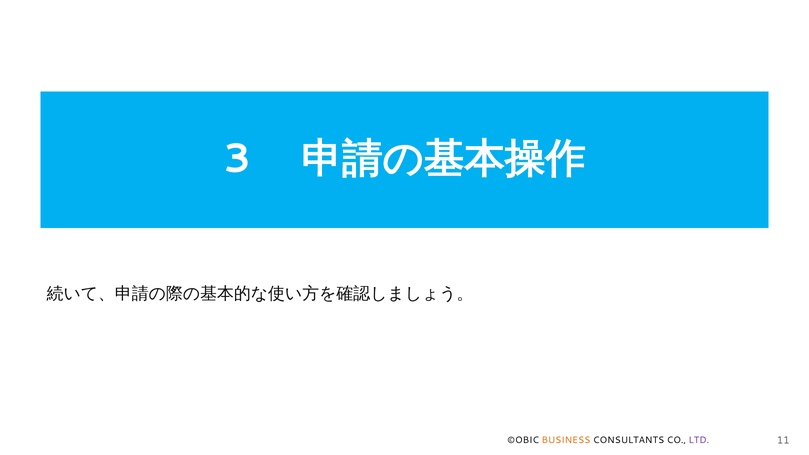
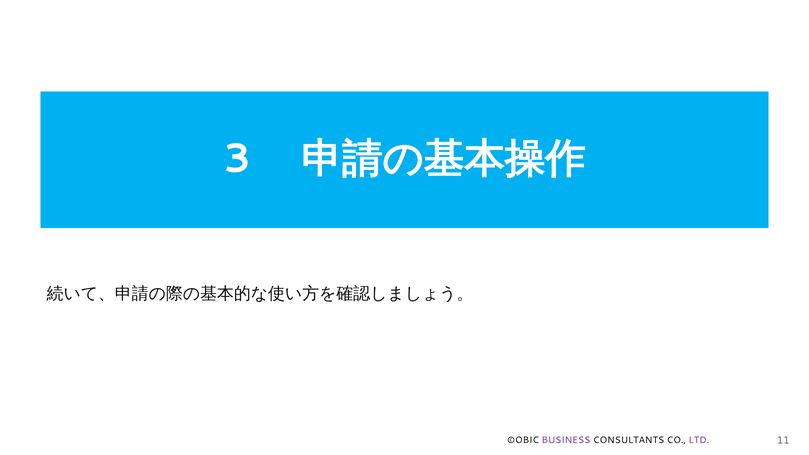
BUSINESS colour: orange -> purple (566, 440)
